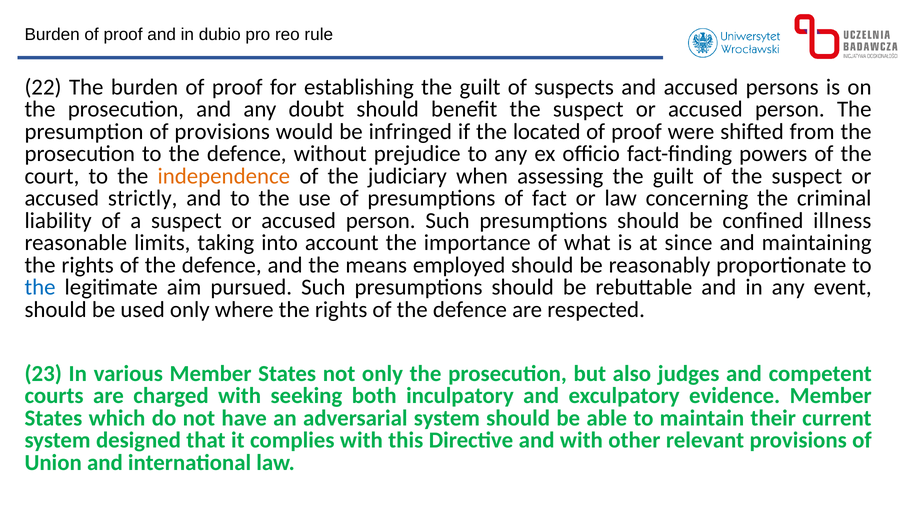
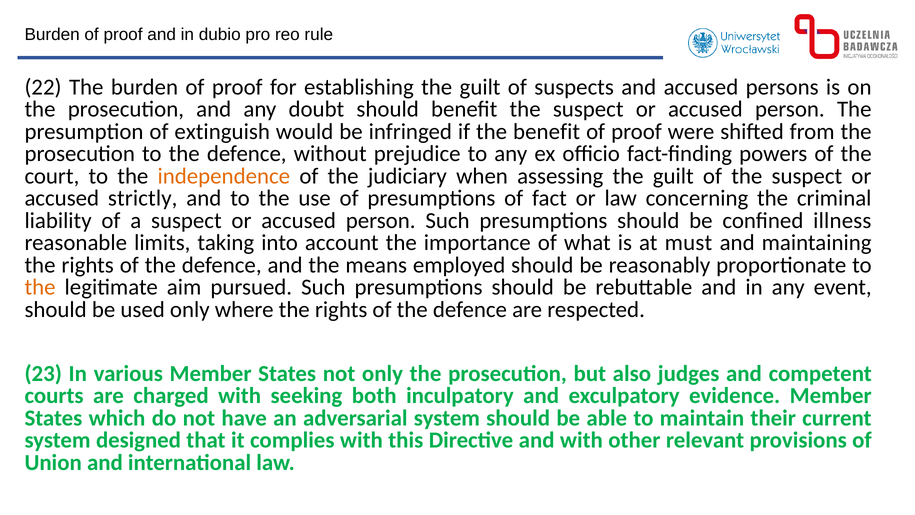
of provisions: provisions -> extinguish (222, 132)
the located: located -> benefit (547, 132)
since: since -> must (688, 243)
the colour: blue -> orange (40, 287)
